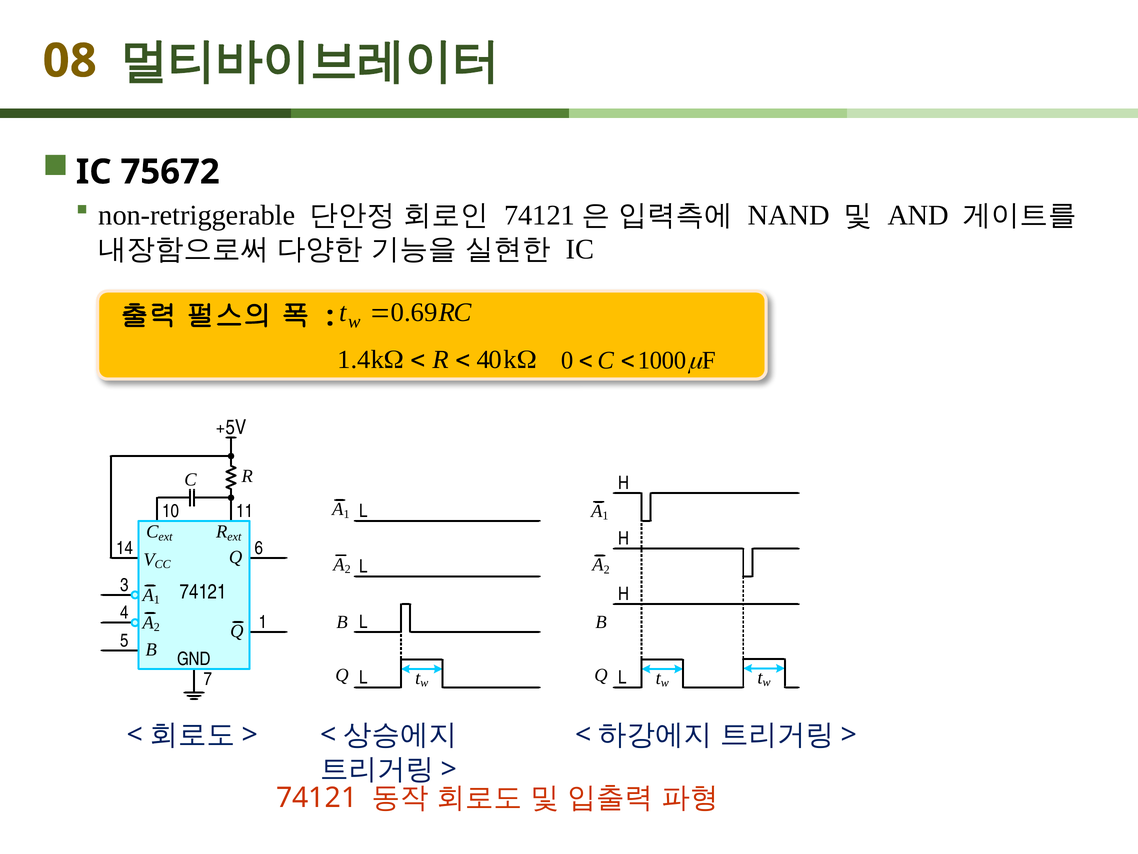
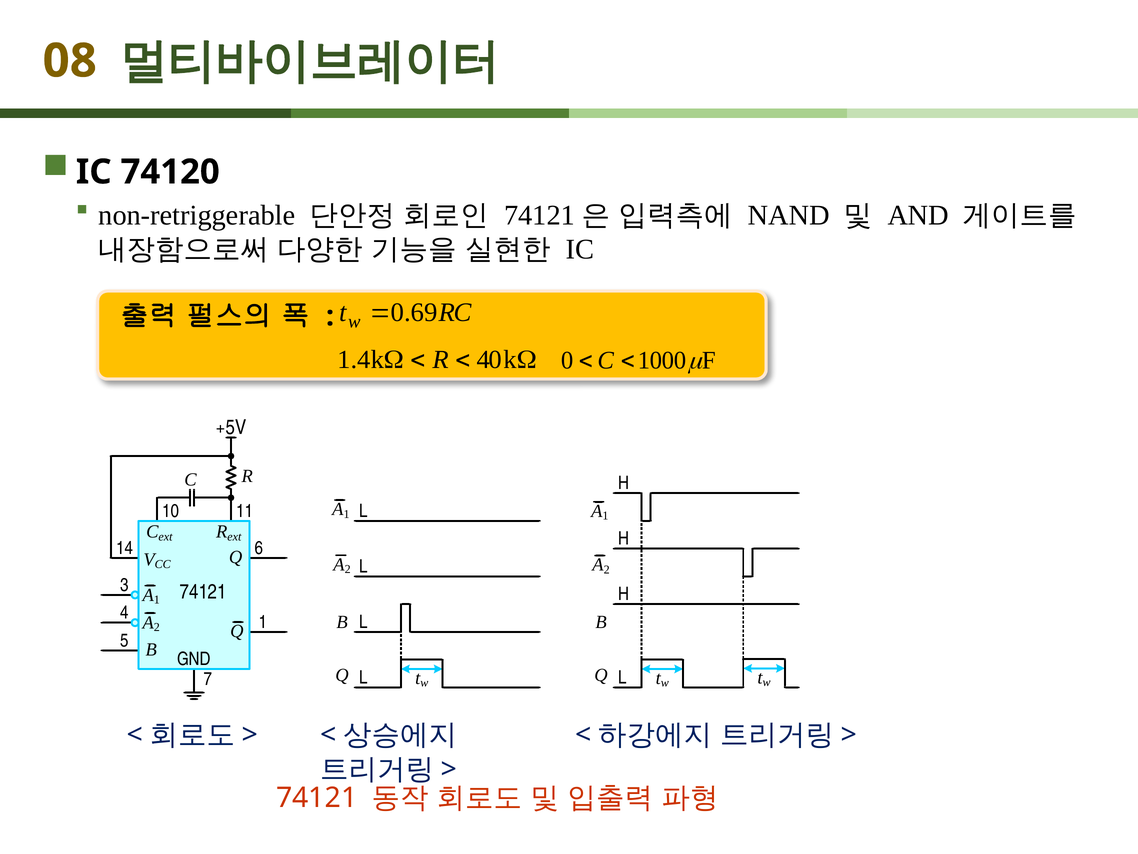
75672: 75672 -> 74120 (170, 172)
